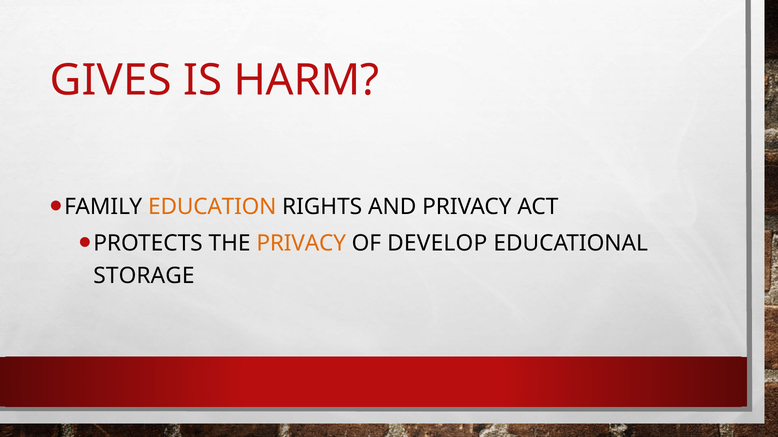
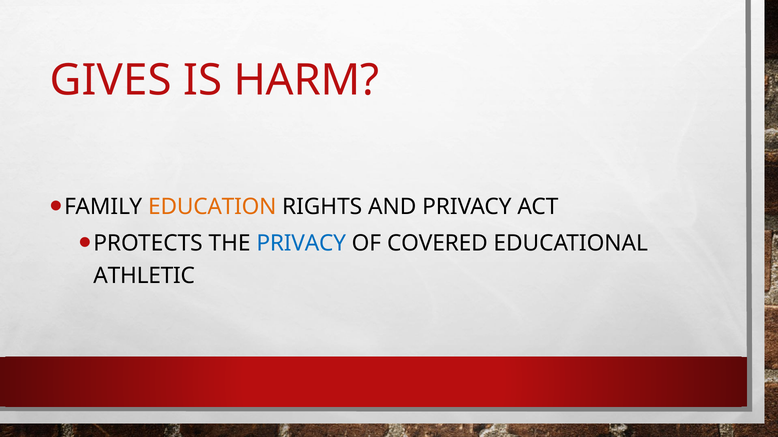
PRIVACY colour: orange -> blue (301, 244)
DEVELOP: DEVELOP -> COVERED (437, 244)
STORAGE: STORAGE -> ATHLETIC (144, 276)
